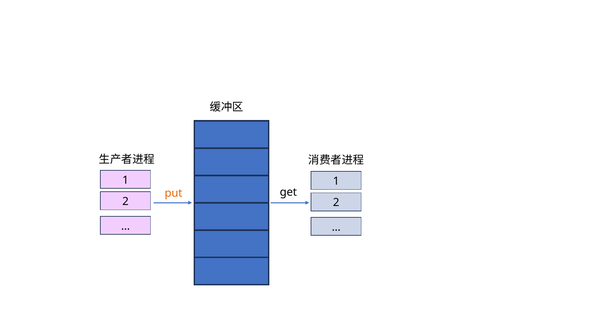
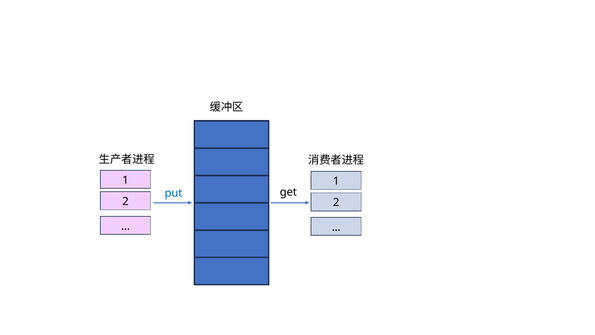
put colour: orange -> blue (173, 193)
